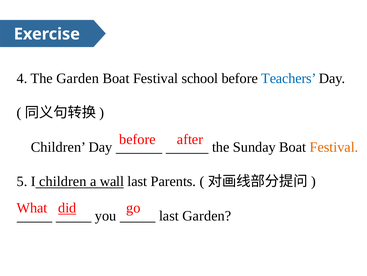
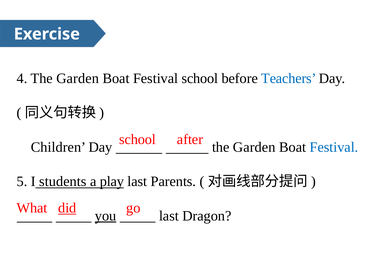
before: before -> school (138, 139)
Day the Sunday: Sunday -> Garden (254, 147)
Festival colour: orange -> blue (334, 147)
I children: children -> students (63, 181)
wall: wall -> play (112, 181)
you underline: none -> present (106, 215)
last Garden: Garden -> Dragon (207, 215)
